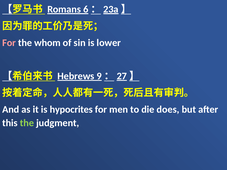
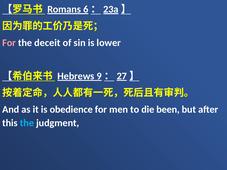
whom: whom -> deceit (47, 43)
hypocrites: hypocrites -> obedience (71, 110)
does: does -> been (168, 110)
the colour: light green -> light blue (27, 123)
